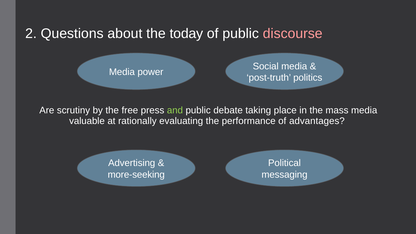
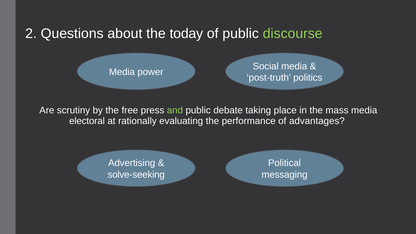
discourse colour: pink -> light green (293, 34)
valuable: valuable -> electoral (87, 121)
more-seeking: more-seeking -> solve-seeking (136, 175)
